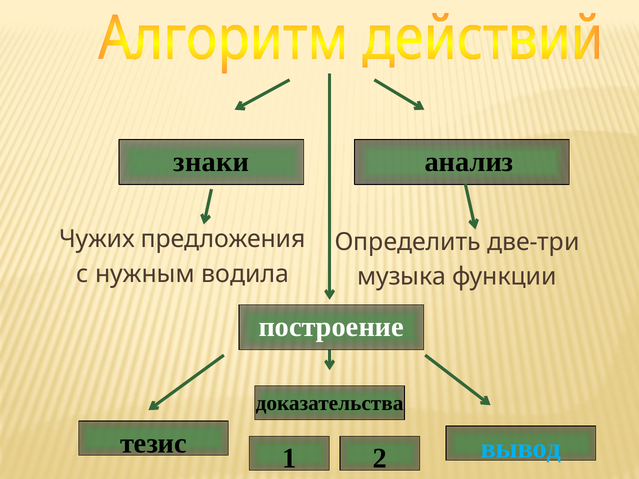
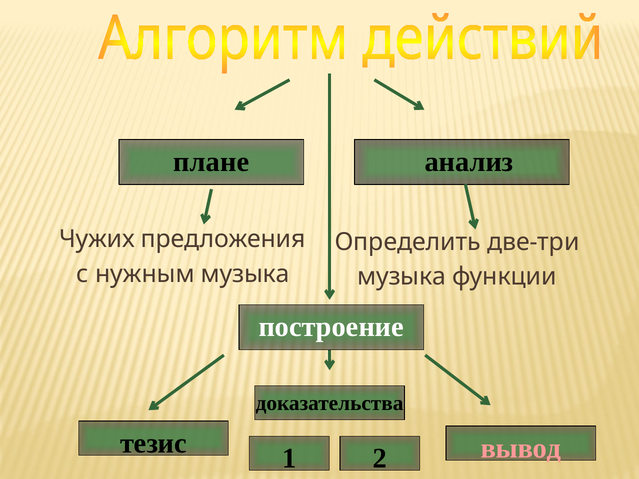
знаки: знаки -> плане (211, 162)
нужным водила: водила -> музыка (245, 274)
вывод colour: light blue -> pink (521, 448)
